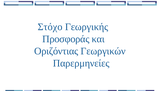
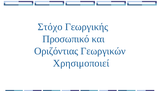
Προσφοράς: Προσφοράς -> Προσωπικό (66, 39)
Παρερμηνείες: Παρερμηνείες -> Χρησιμοποιεί (81, 63)
